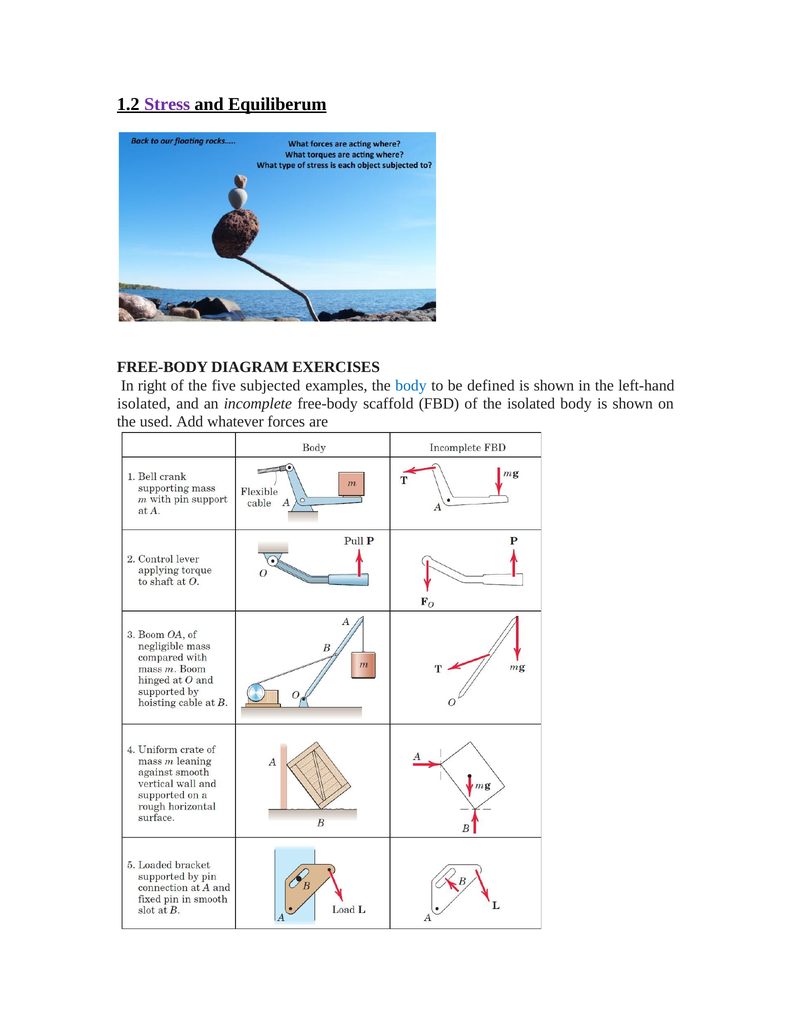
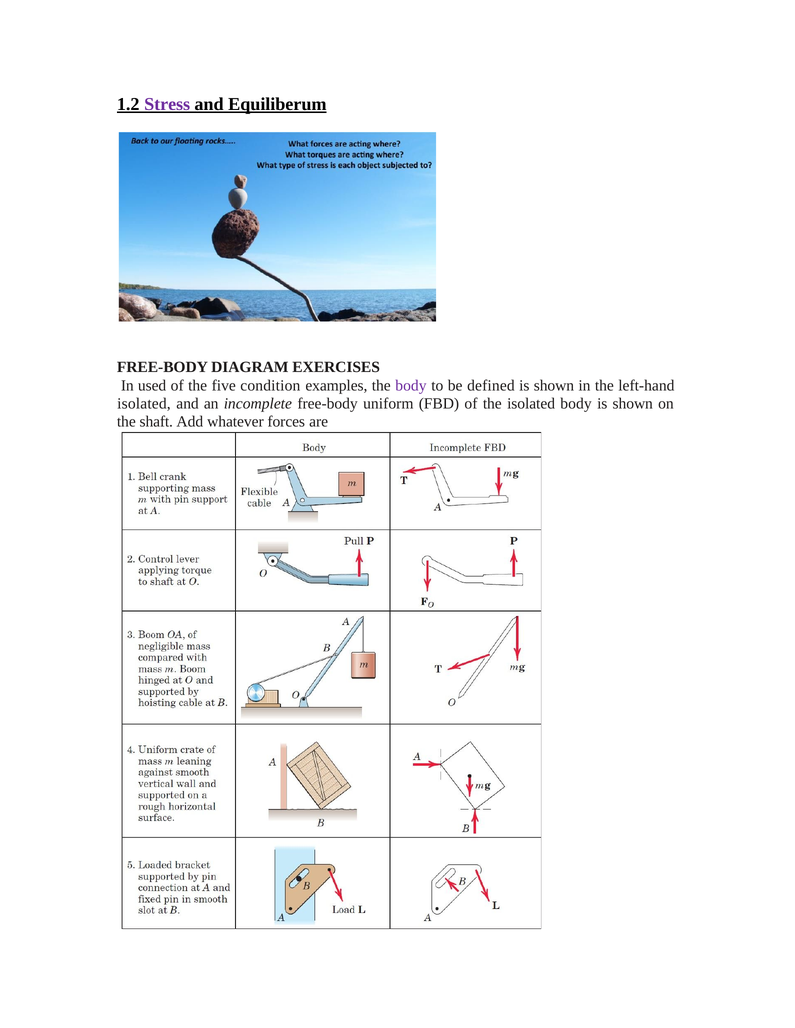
right: right -> used (152, 386)
subjected: subjected -> condition (270, 386)
body colour: blue -> purple (411, 386)
scaffold: scaffold -> uniform (388, 404)
used: used -> shaft (156, 422)
